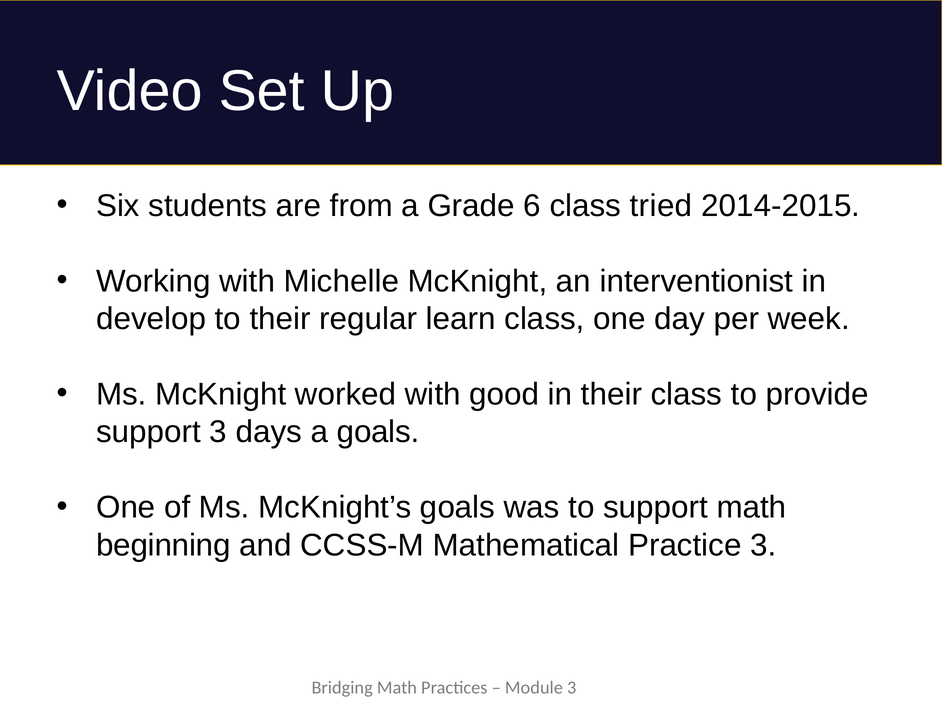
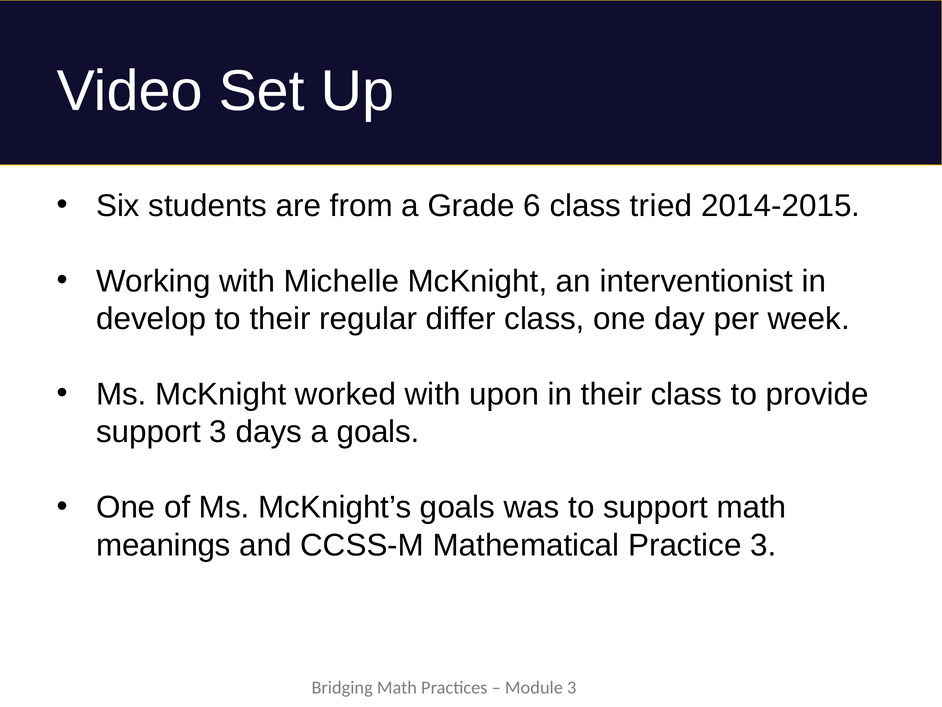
learn: learn -> differ (461, 319)
good: good -> upon (504, 394)
beginning: beginning -> meanings (163, 545)
